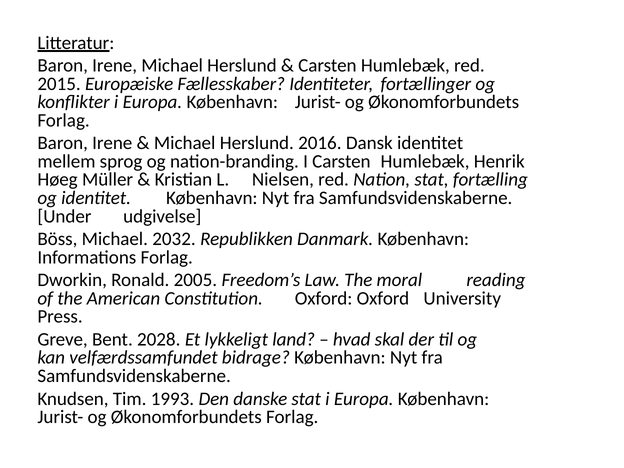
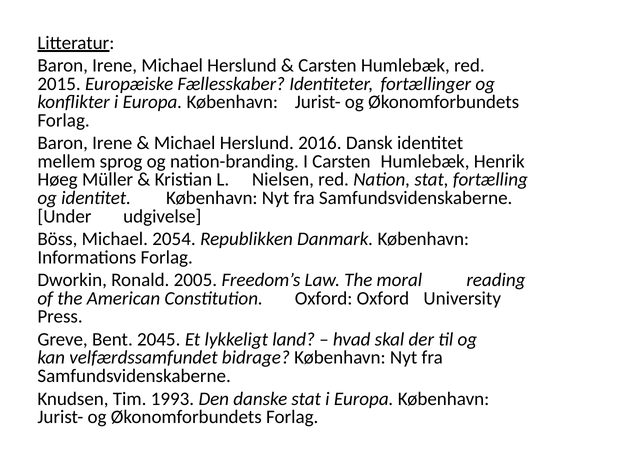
2032: 2032 -> 2054 (174, 239)
2028: 2028 -> 2045 (159, 339)
